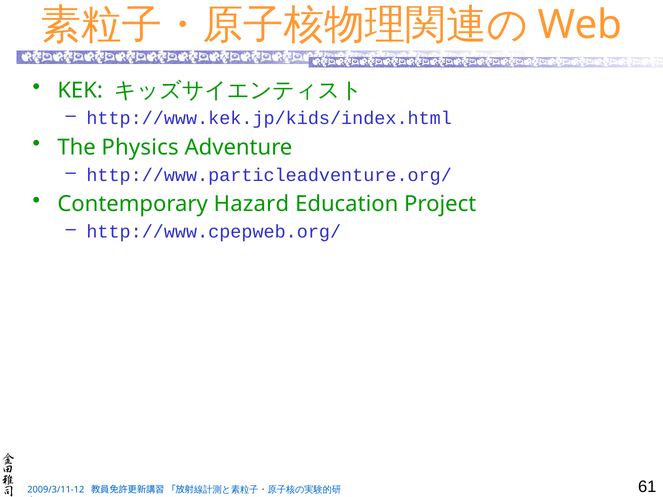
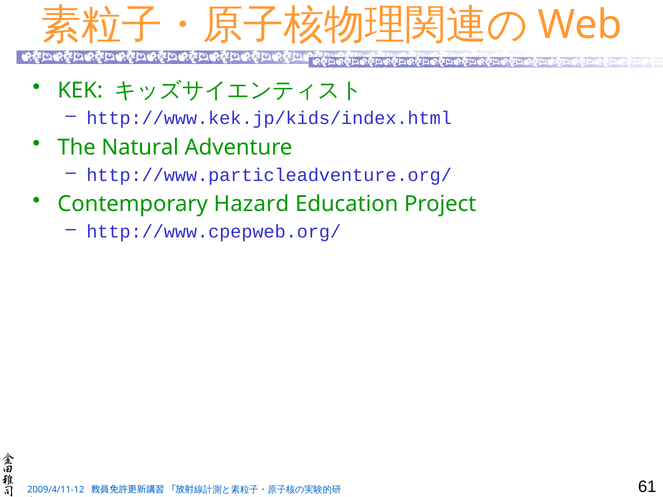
Physics: Physics -> Natural (140, 147)
2009/3/11-12: 2009/3/11-12 -> 2009/4/11-12 (56, 490)
